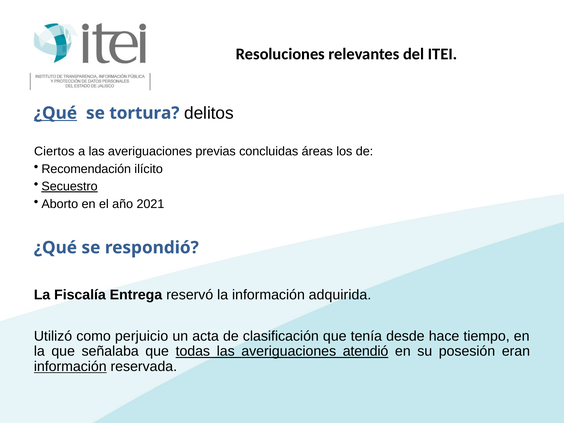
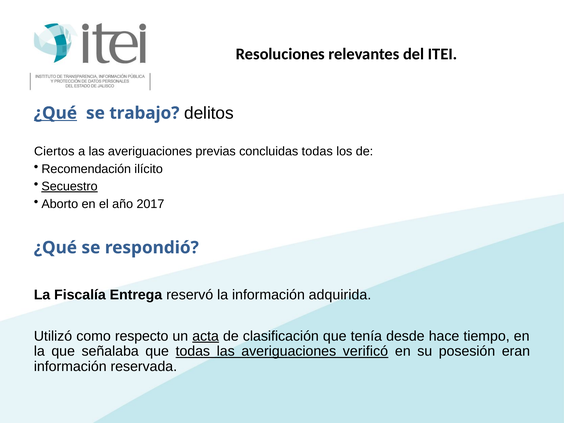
tortura: tortura -> trabajo (144, 113)
concluidas áreas: áreas -> todas (317, 151)
2021: 2021 -> 2017 (150, 204)
perjuicio: perjuicio -> respecto (142, 336)
acta underline: none -> present (206, 336)
atendió: atendió -> verificó (365, 351)
información underline: present -> none (70, 367)
